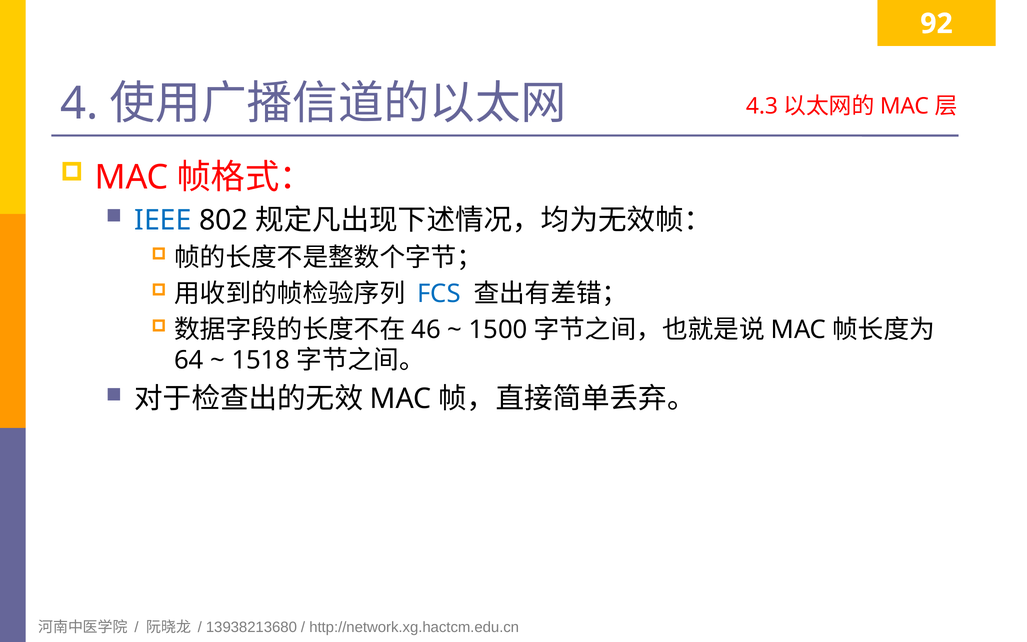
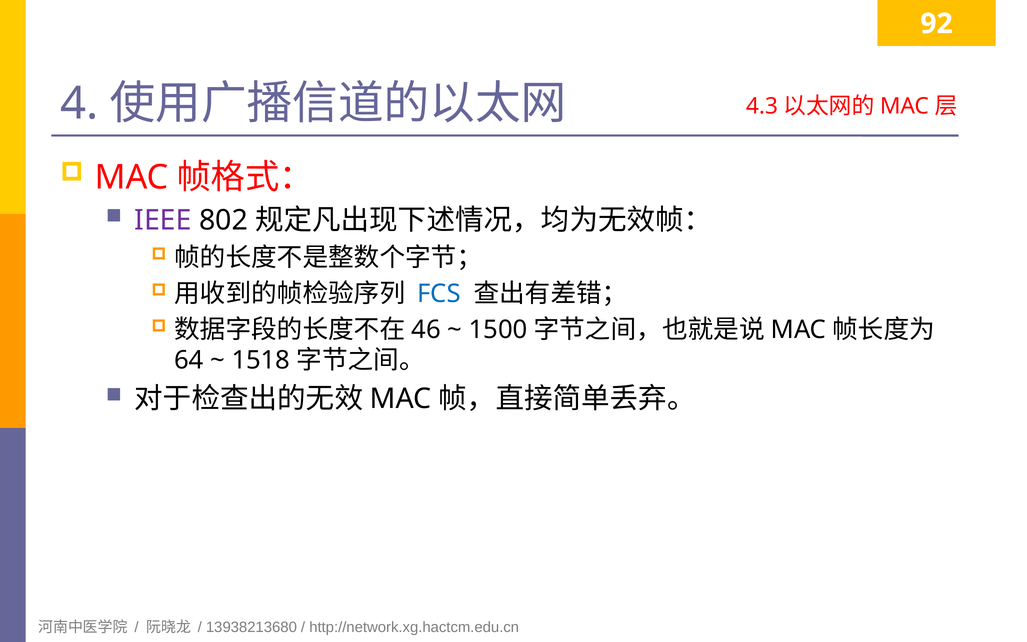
IEEE colour: blue -> purple (163, 220)
